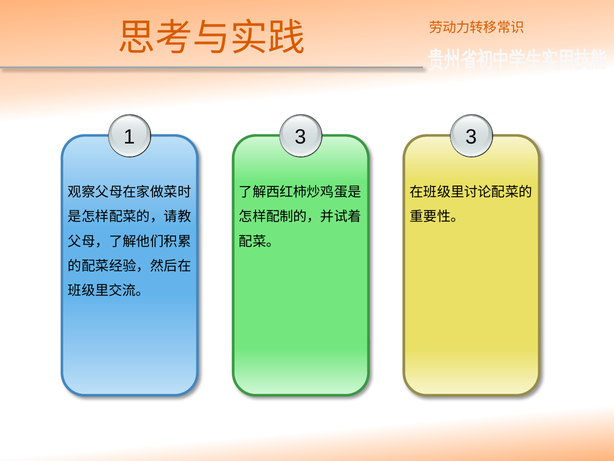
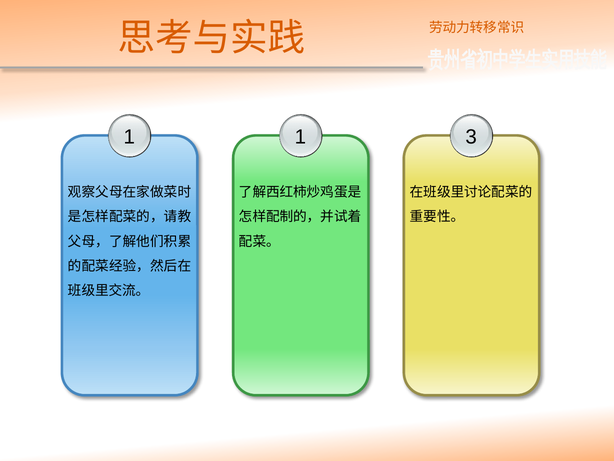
1 3: 3 -> 1 (300, 137)
